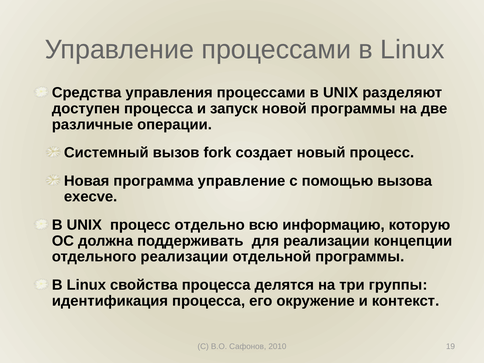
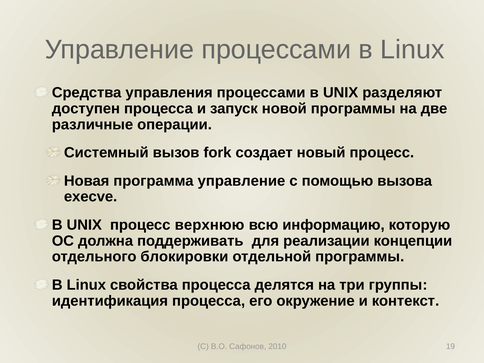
отдельно: отдельно -> верхнюю (210, 225)
отдельного реализации: реализации -> блокировки (184, 257)
